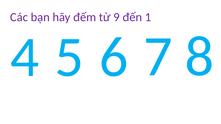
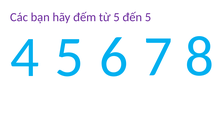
từ 9: 9 -> 5 (117, 17)
đến 1: 1 -> 5 (148, 17)
